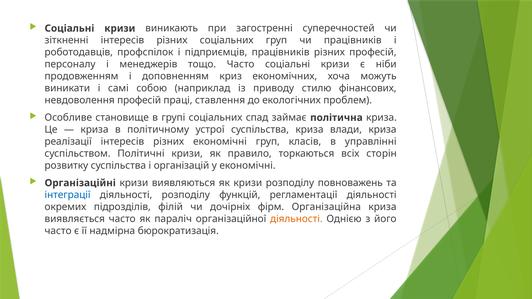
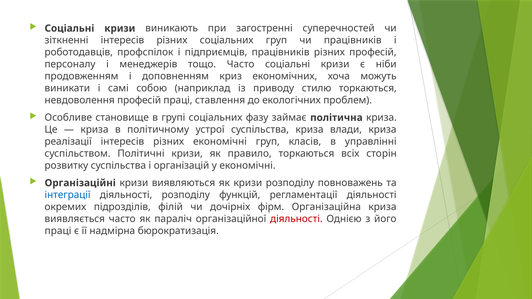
стилю фінансових: фінансових -> торкаються (368, 88)
спад: спад -> фазу (257, 118)
діяльності colour: orange -> red (296, 219)
часто: часто -> праці (58, 231)
